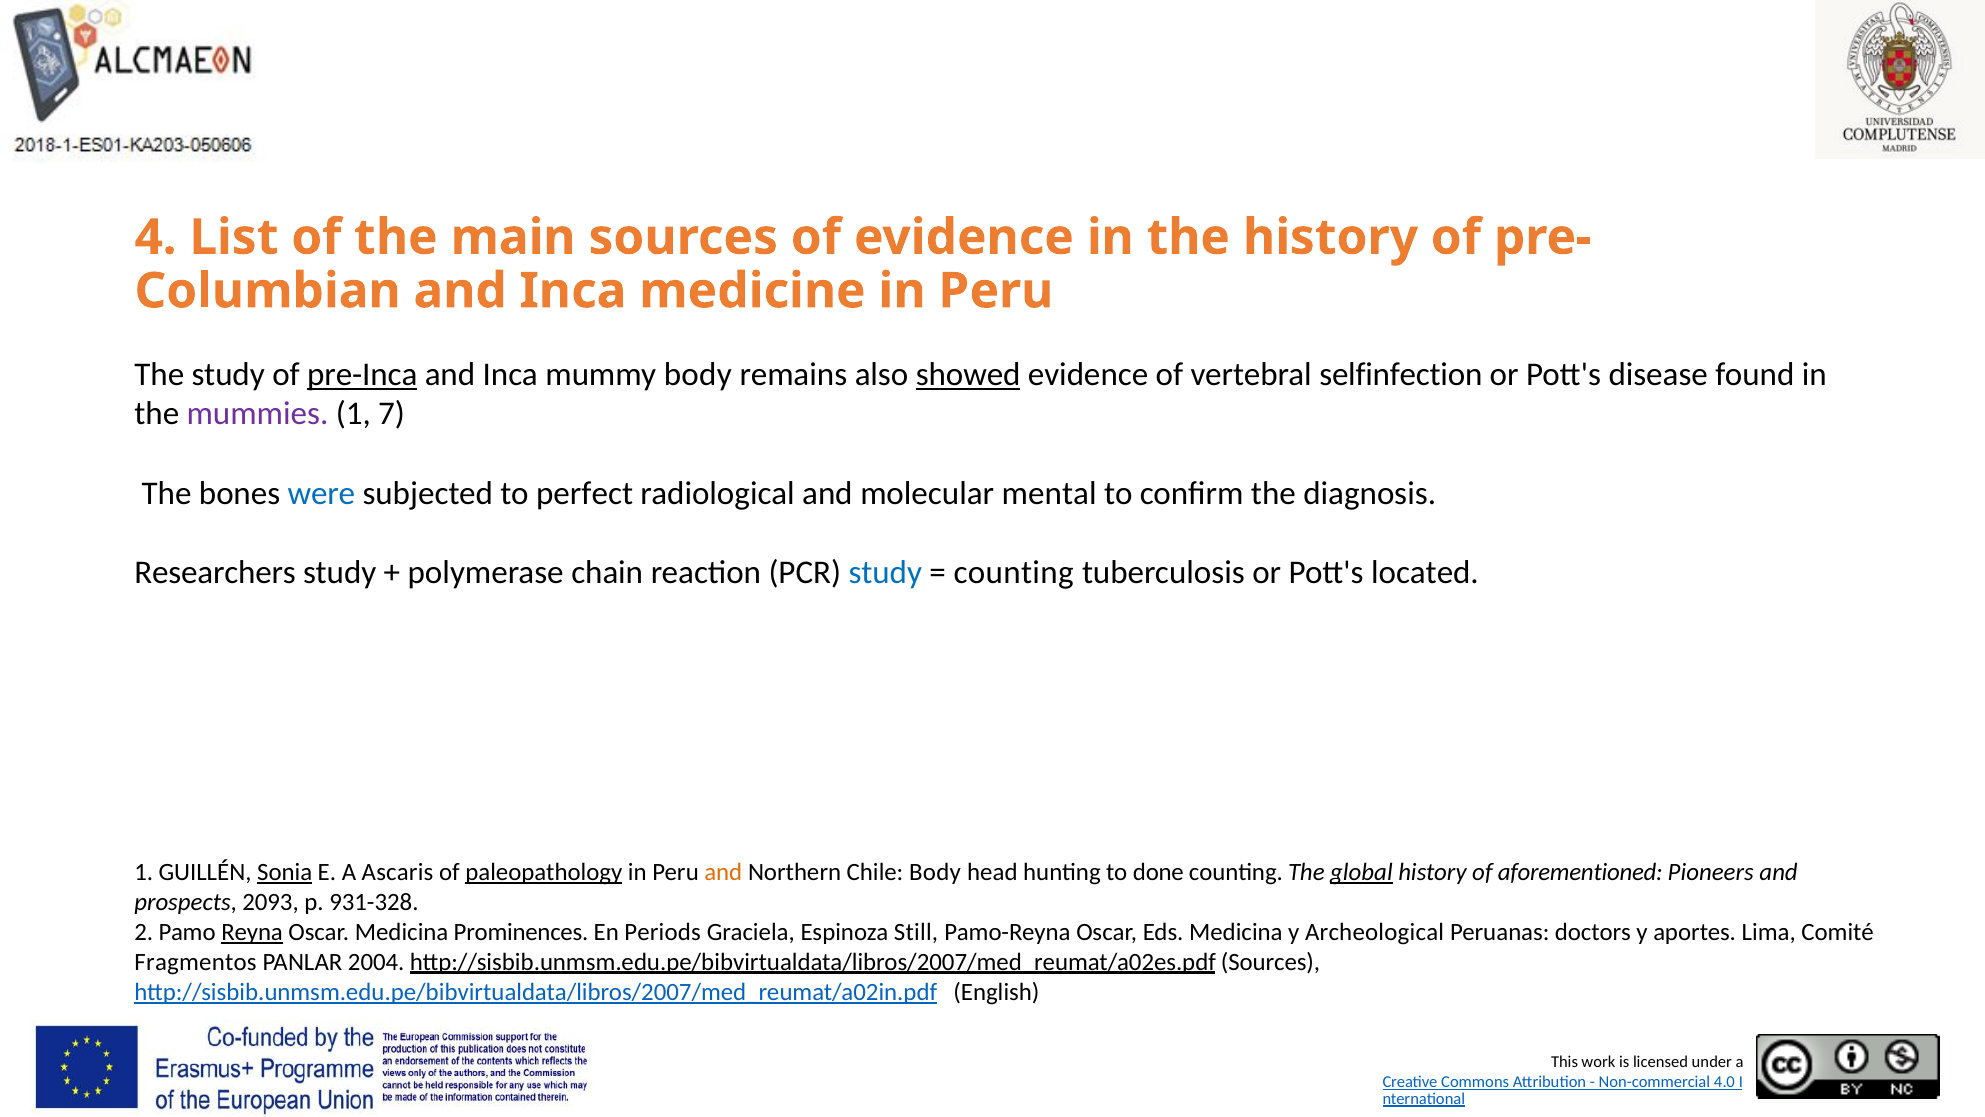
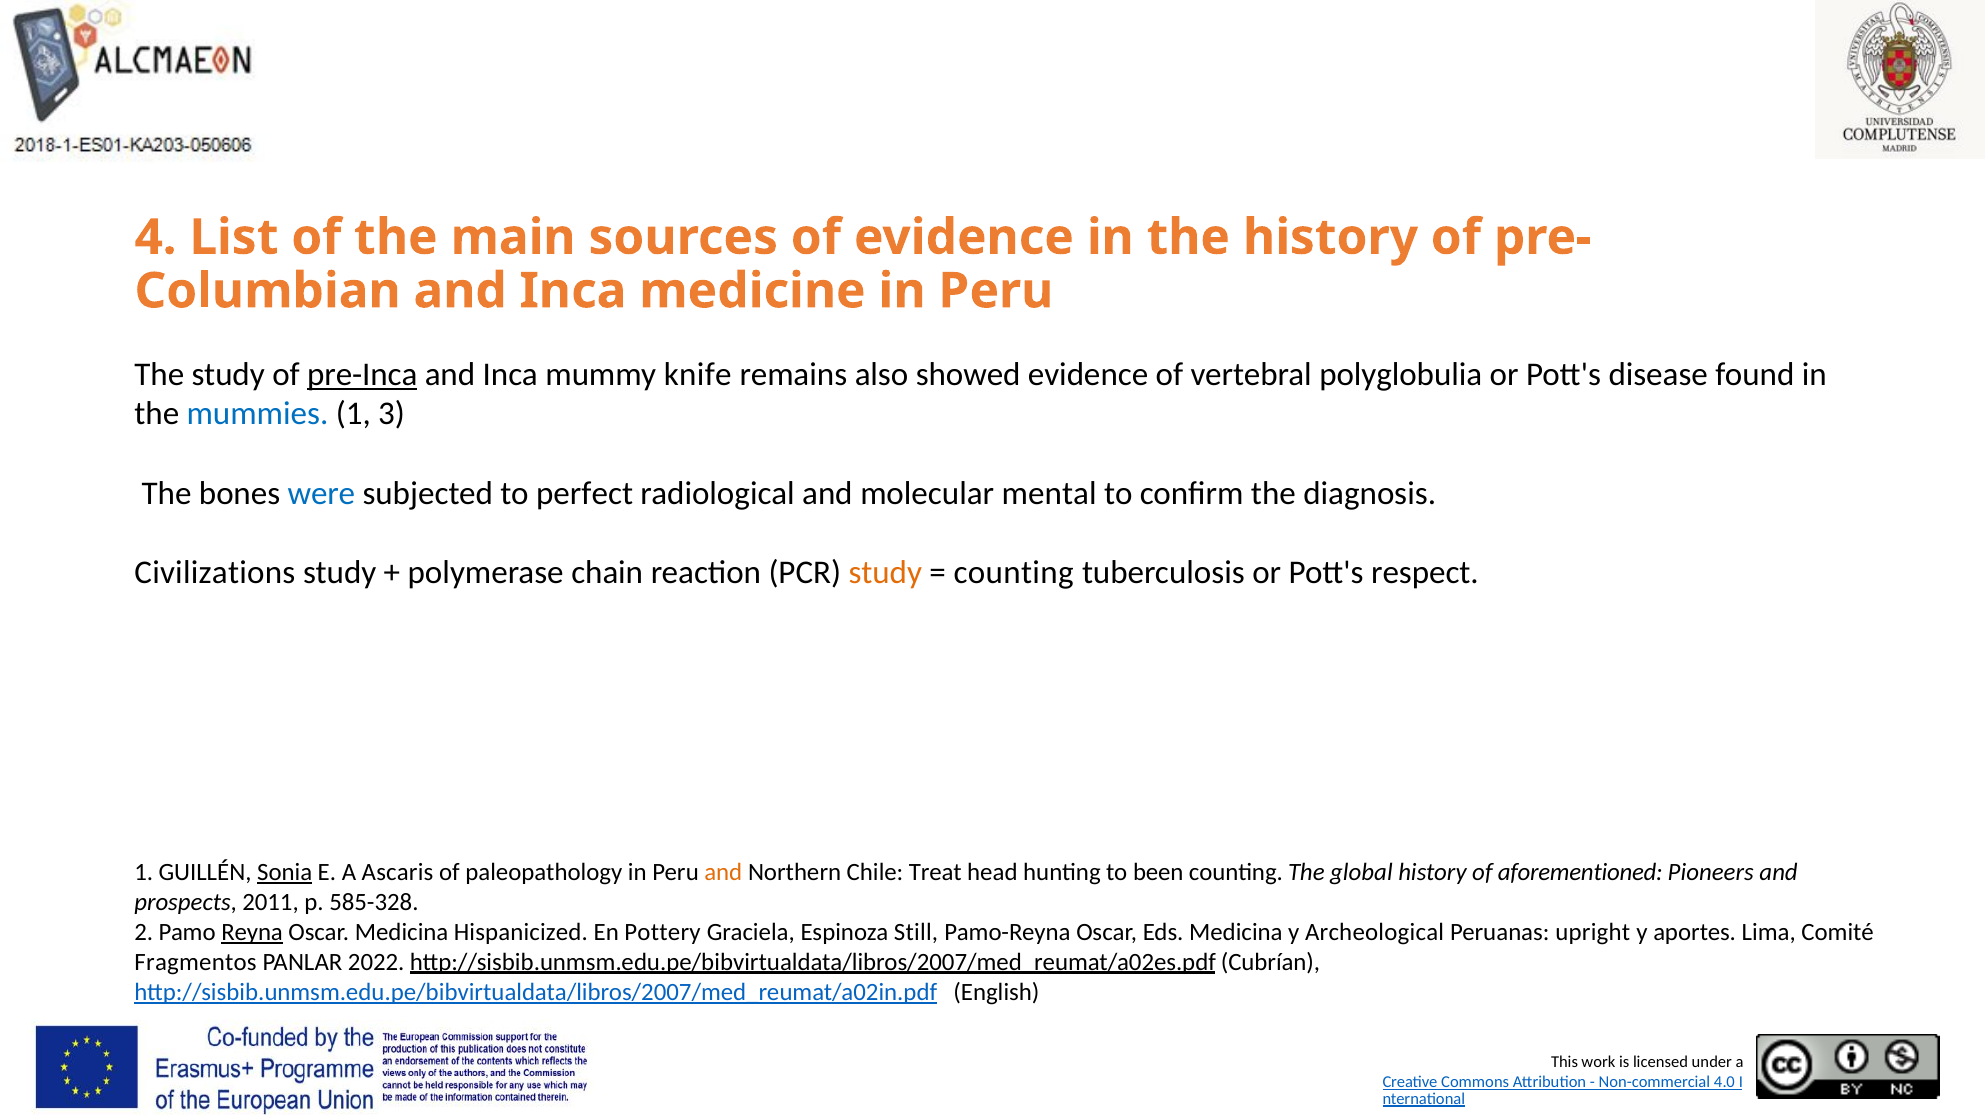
mummy body: body -> knife (698, 374)
showed underline: present -> none (968, 374)
selfinfection: selfinfection -> polyglobulia (1401, 374)
mummies colour: purple -> blue (257, 414)
7: 7 -> 3 (391, 414)
Researchers: Researchers -> Civilizations (215, 573)
study colour: blue -> orange (885, 573)
located: located -> respect (1425, 573)
paleopathology underline: present -> none (544, 872)
Chile Body: Body -> Treat (935, 872)
done: done -> been (1158, 872)
global underline: present -> none (1361, 872)
2093: 2093 -> 2011 (270, 902)
931-328: 931-328 -> 585-328 (374, 902)
Prominences: Prominences -> Hispanicized (521, 932)
Periods: Periods -> Pottery (663, 932)
doctors: doctors -> upright (1593, 932)
2004: 2004 -> 2022 (376, 962)
http://sisbib.unmsm.edu.pe/bibvirtualdata/libros/2007/med_reumat/a02es.pdf Sources: Sources -> Cubrían (1270, 962)
